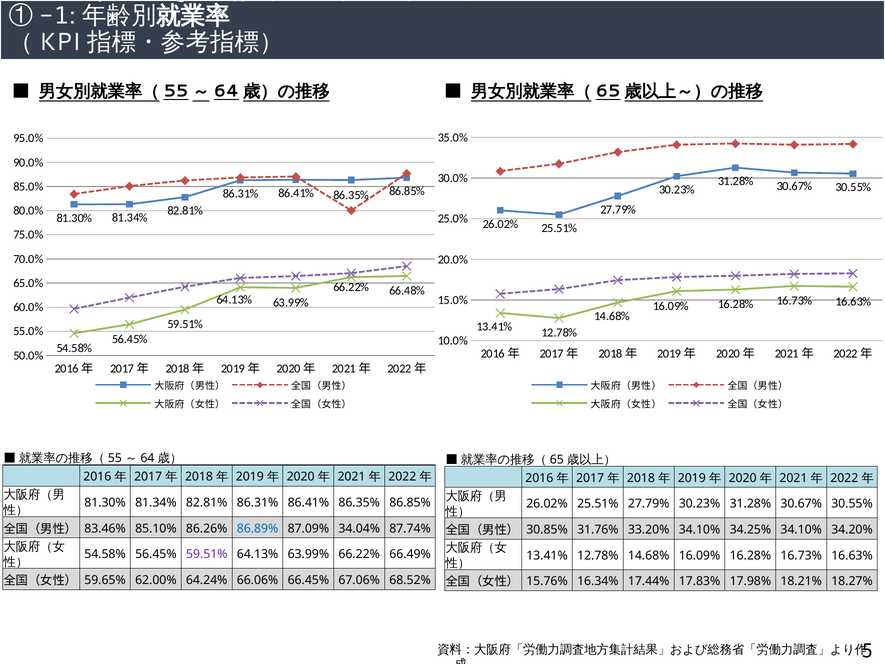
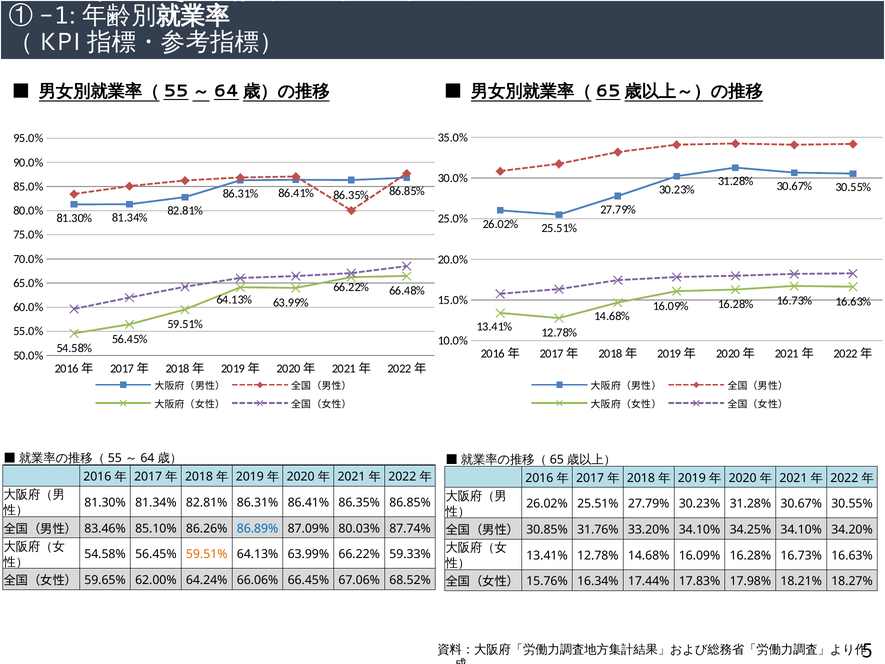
34.04%: 34.04% -> 80.03% (359, 528)
59.51% colour: purple -> orange (207, 554)
66.49%: 66.49% -> 59.33% (410, 554)
